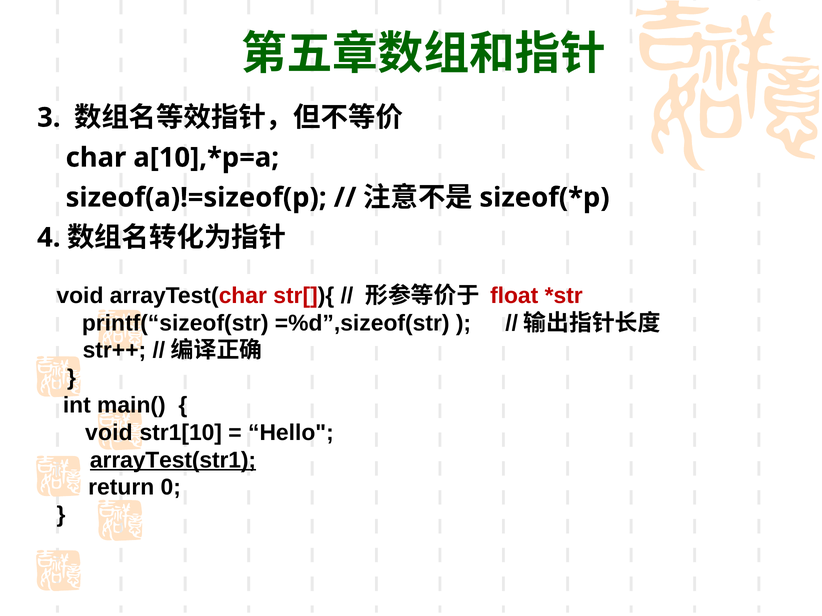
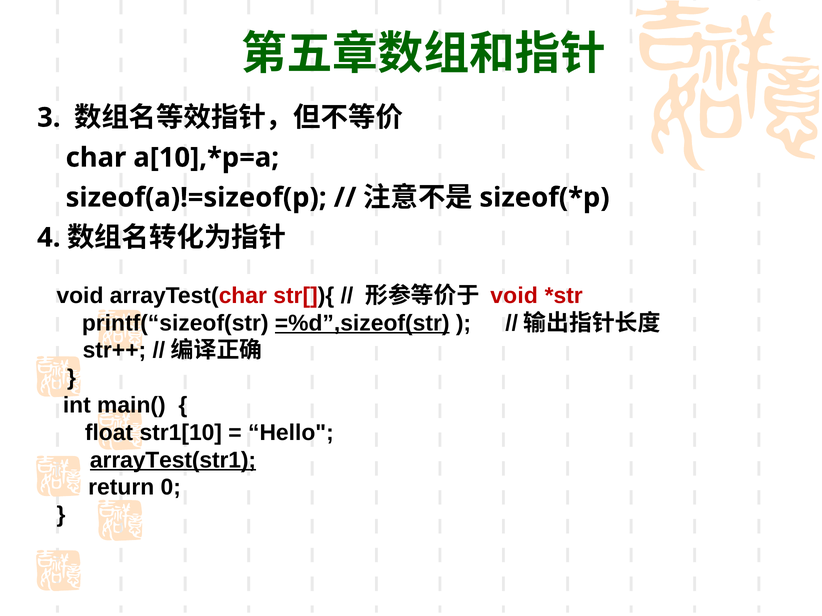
float: float -> void (514, 296)
=%d”,sizeof(str underline: none -> present (362, 323)
void: void -> float (109, 433)
